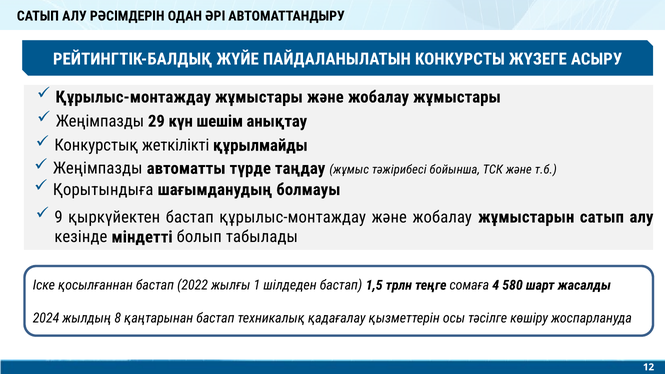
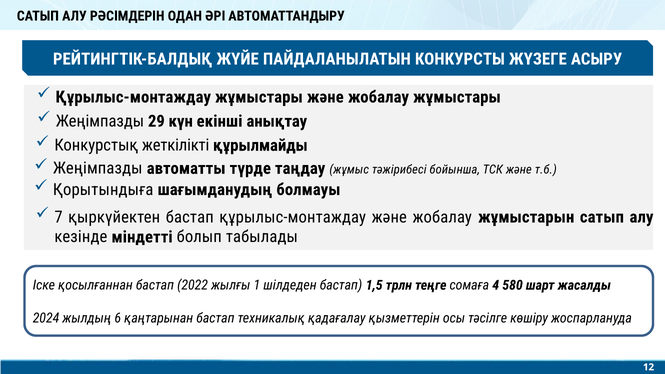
шешім: шешім -> екінші (220, 121)
9: 9 -> 7 (59, 217)
8: 8 -> 6 (118, 319)
